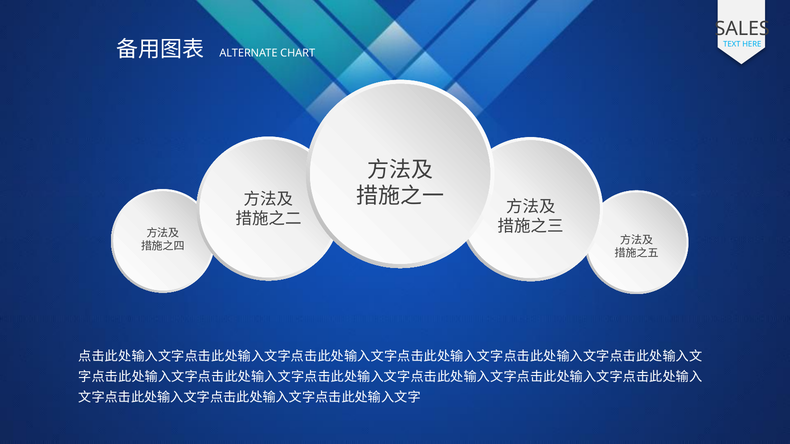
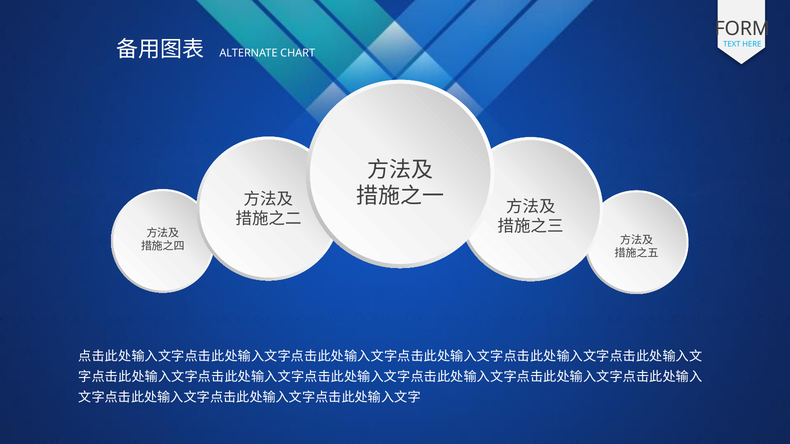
SALES: SALES -> FORM (742, 29)
